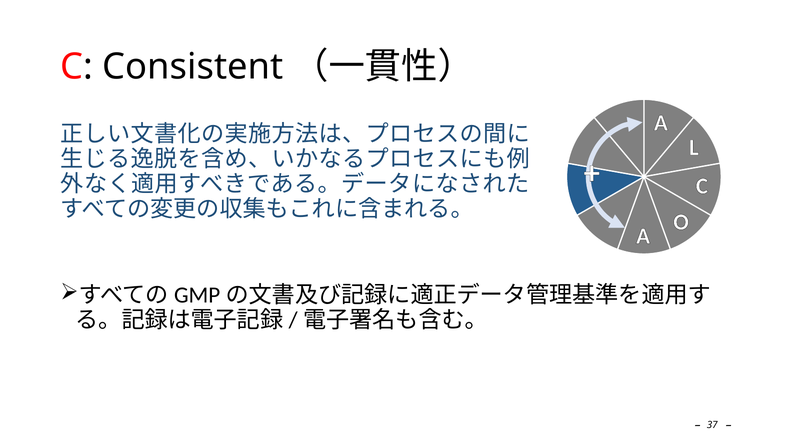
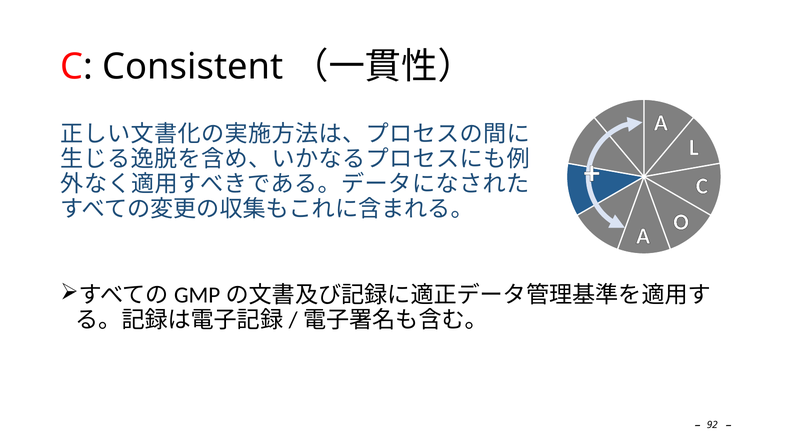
37: 37 -> 92 (712, 425)
